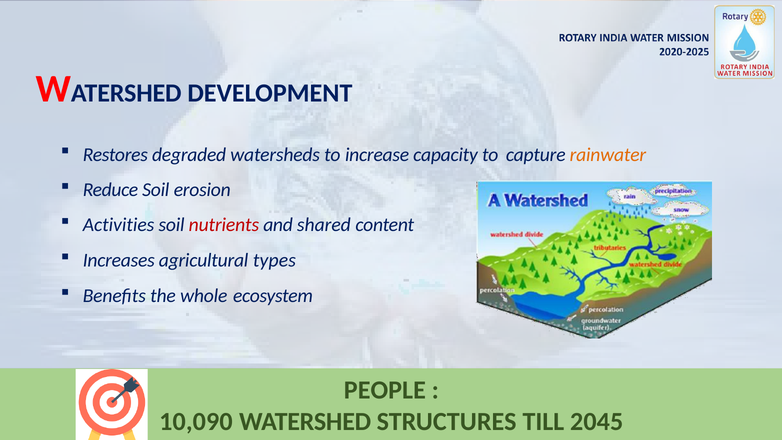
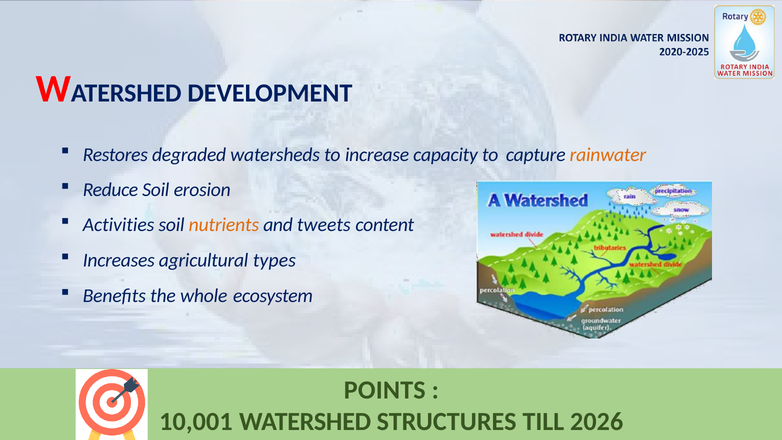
nutrients colour: red -> orange (224, 225)
shared: shared -> tweets (324, 225)
PEOPLE: PEOPLE -> POINTS (385, 390)
10,090: 10,090 -> 10,001 (196, 421)
2045: 2045 -> 2026 (597, 421)
